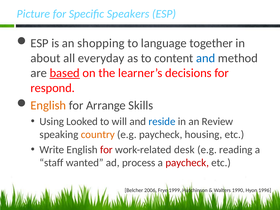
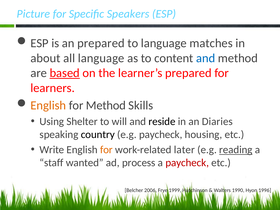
an shopping: shopping -> prepared (101, 43)
together: together -> matches (211, 43)
all everyday: everyday -> language (101, 58)
learner’s decisions: decisions -> prepared (188, 73)
respond: respond -> learners (53, 88)
for Arrange: Arrange -> Method (106, 105)
Looked: Looked -> Shelter (82, 121)
reside colour: blue -> black (162, 121)
Review: Review -> Diaries (217, 121)
country colour: orange -> black (98, 135)
for colour: red -> orange (106, 150)
desk: desk -> later (184, 150)
reading underline: none -> present (236, 150)
